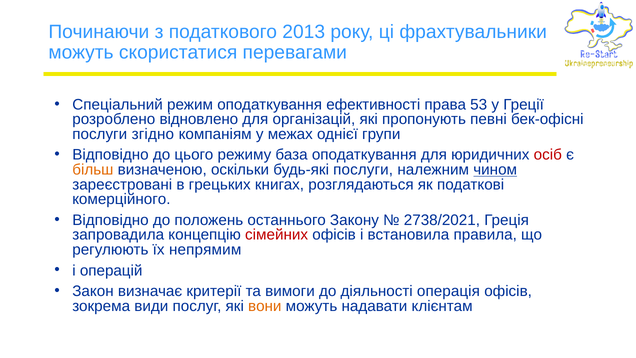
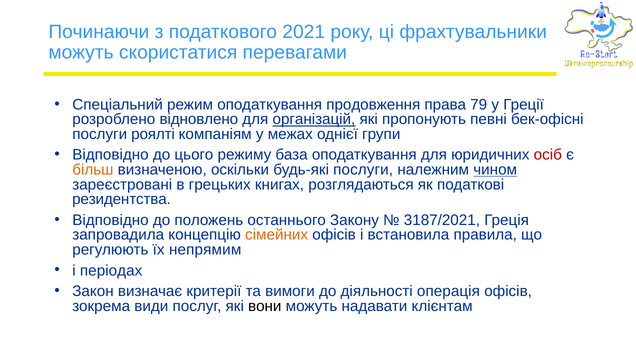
2013: 2013 -> 2021 (304, 32)
ефективності: ефективності -> продовження (373, 104)
53: 53 -> 79 (479, 104)
організацій underline: none -> present (314, 119)
згідно: згідно -> роялті (153, 134)
комерційного: комерційного -> резидентства (121, 199)
2738/2021: 2738/2021 -> 3187/2021 (442, 220)
сімейних colour: red -> orange (277, 235)
операцій: операцій -> періодах (111, 270)
вони colour: orange -> black (265, 306)
